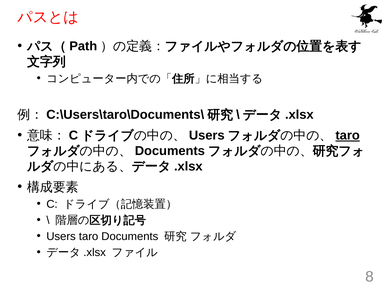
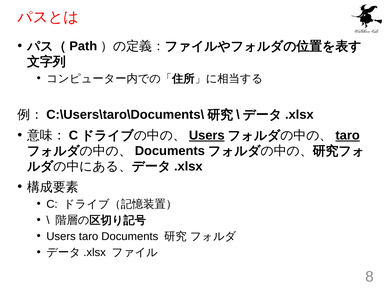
Users underline: none -> present (207, 136)
